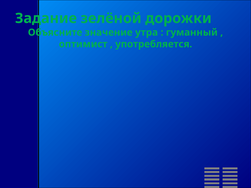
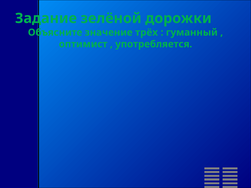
утра: утра -> трёх (147, 32)
